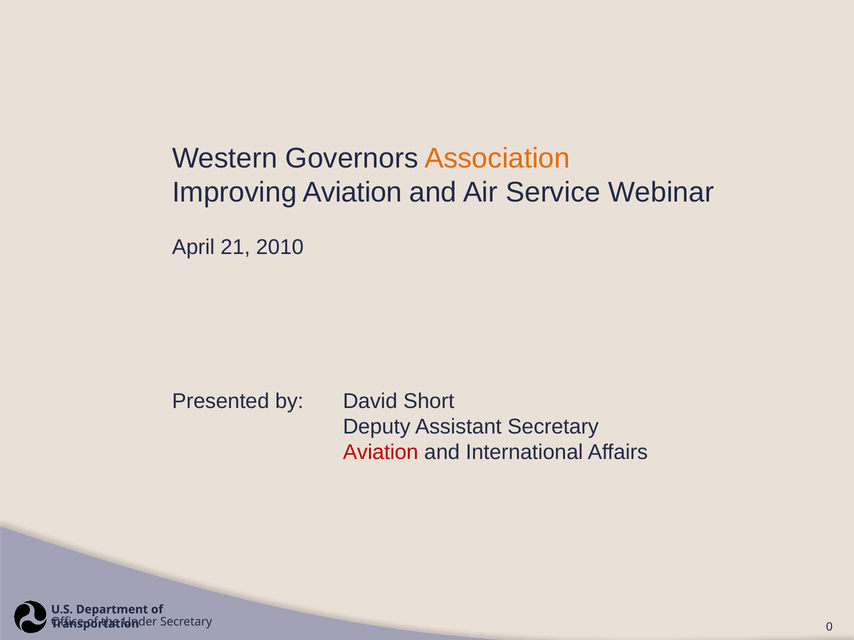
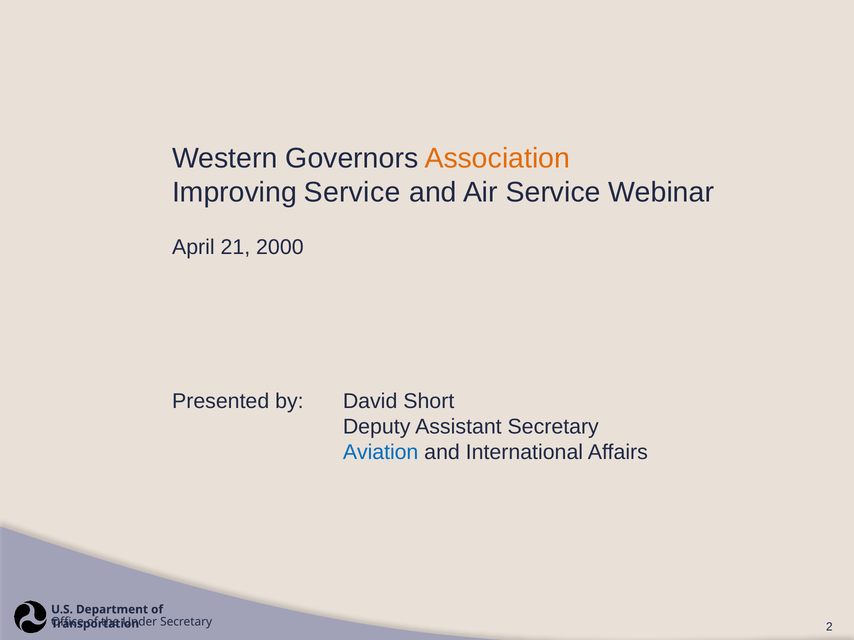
Improving Aviation: Aviation -> Service (352, 193)
2010: 2010 -> 2000 (280, 248)
Aviation colour: red -> blue (381, 453)
0: 0 -> 2 (829, 628)
